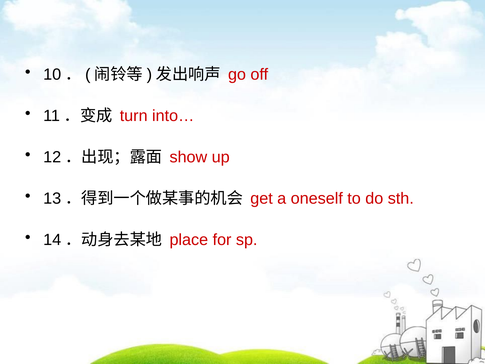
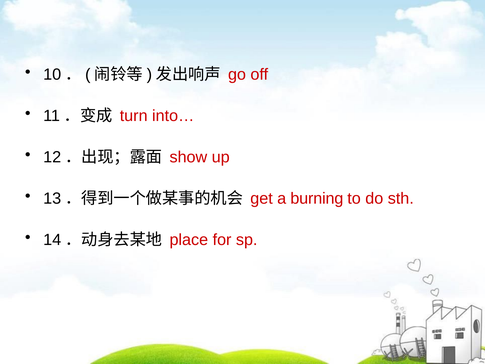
oneself: oneself -> burning (317, 198)
